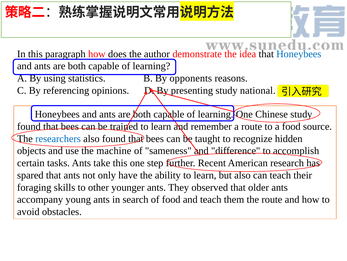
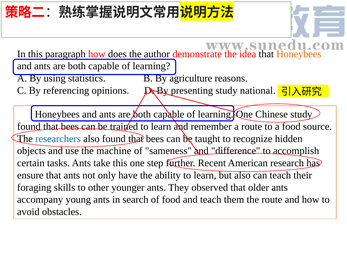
Honeybees colour: blue -> orange (299, 54)
opponents: opponents -> agriculture (191, 78)
spared: spared -> ensure (30, 175)
